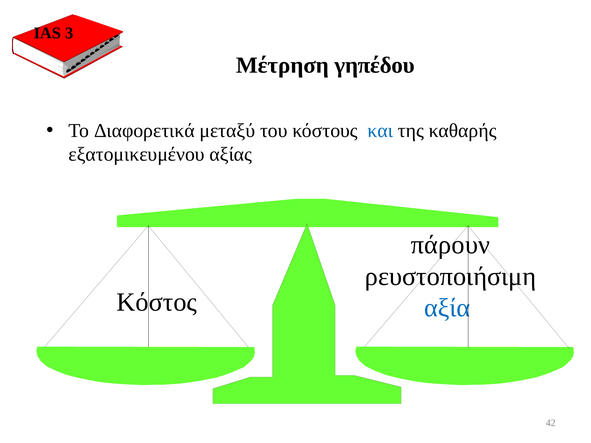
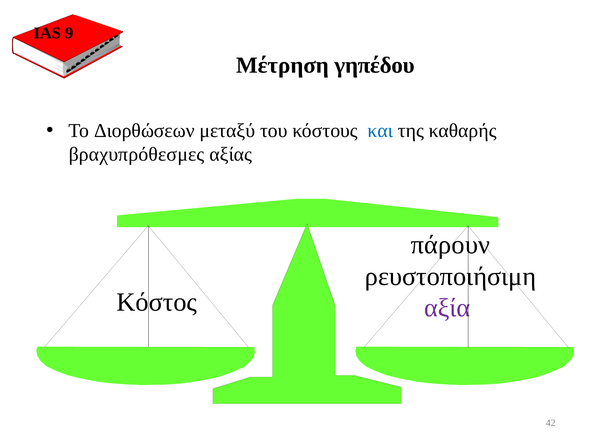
3: 3 -> 9 (69, 33)
Διαφορετικά: Διαφορετικά -> Διορθώσεων (144, 131)
εξατομικευμένου: εξατομικευμένου -> βραχυπρόθεσμες (137, 154)
αξία colour: blue -> purple (447, 308)
